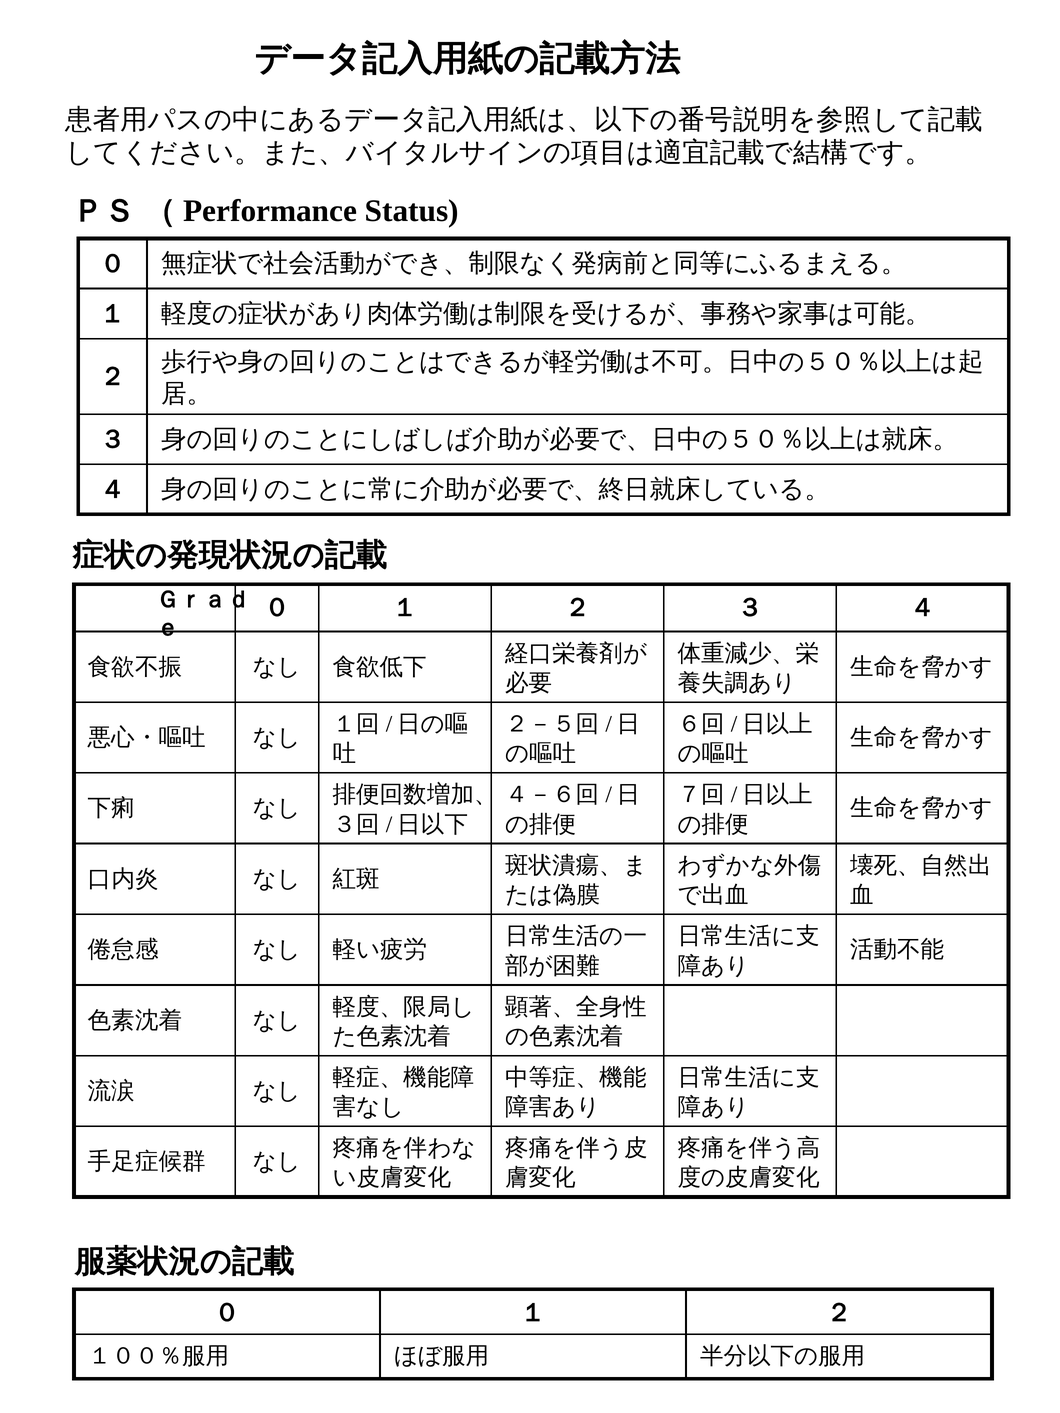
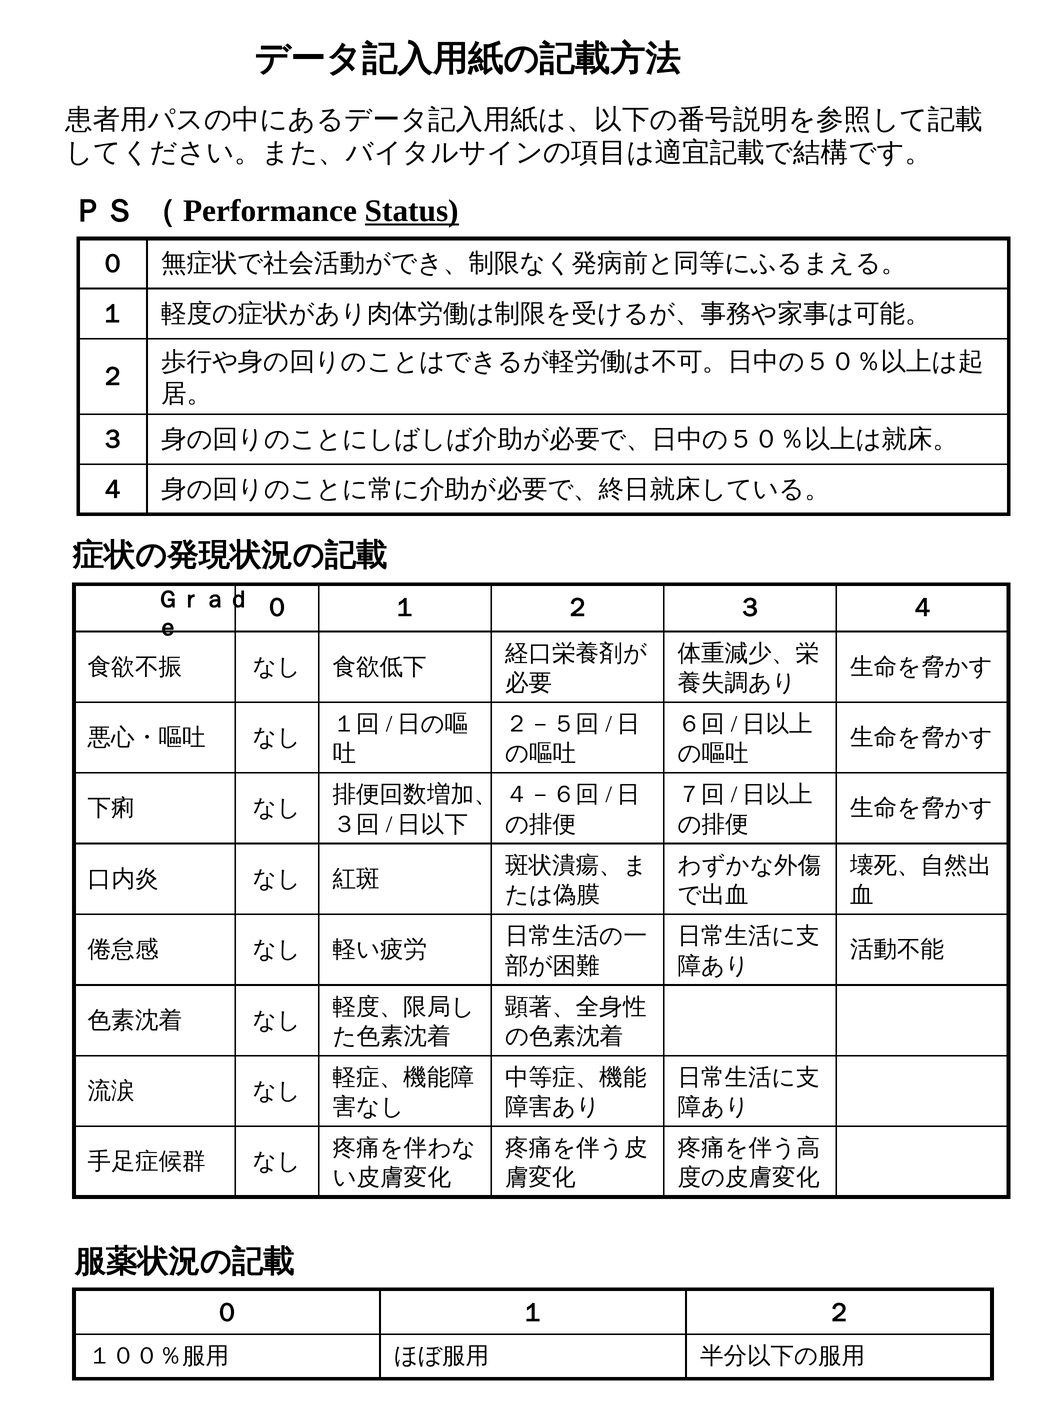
Status underline: none -> present (412, 211)
